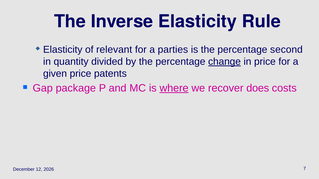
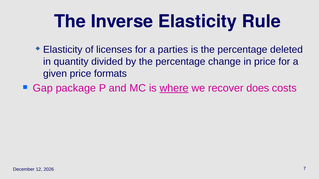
relevant: relevant -> licenses (114, 50)
second: second -> deleted (286, 50)
change underline: present -> none (224, 62)
patents: patents -> formats (110, 74)
